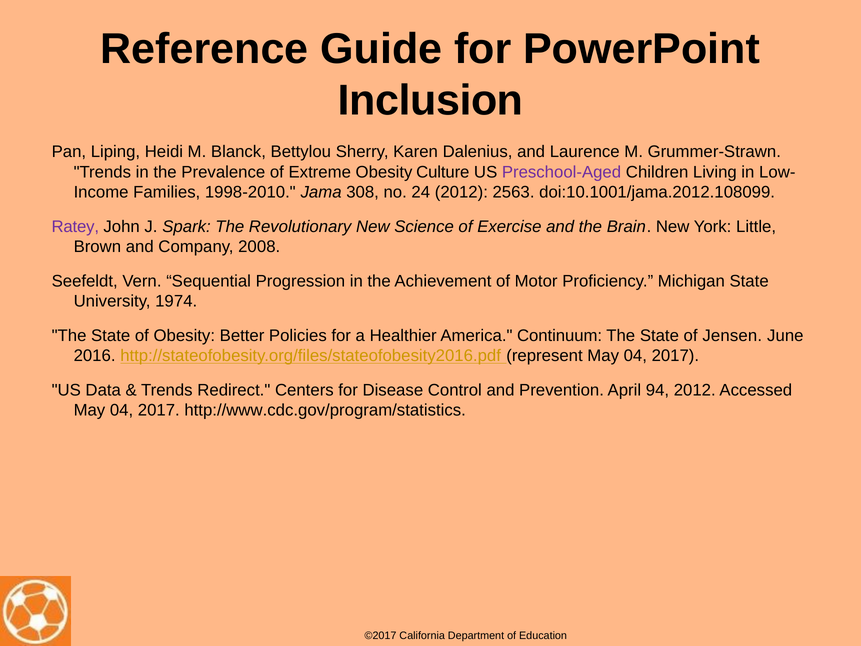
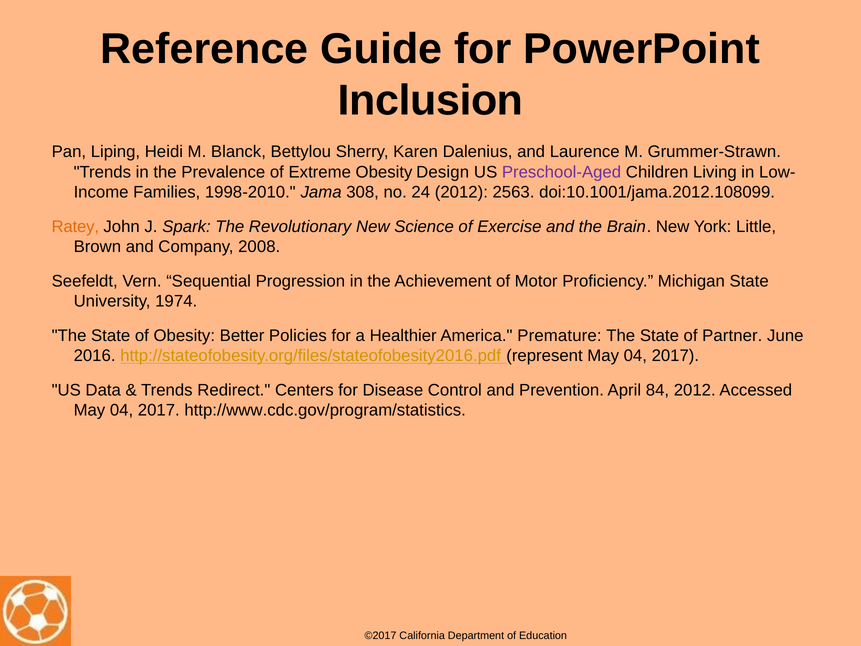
Culture: Culture -> Design (443, 172)
Ratey colour: purple -> orange (75, 227)
Continuum: Continuum -> Premature (559, 336)
Jensen: Jensen -> Partner (732, 336)
94: 94 -> 84 (657, 390)
